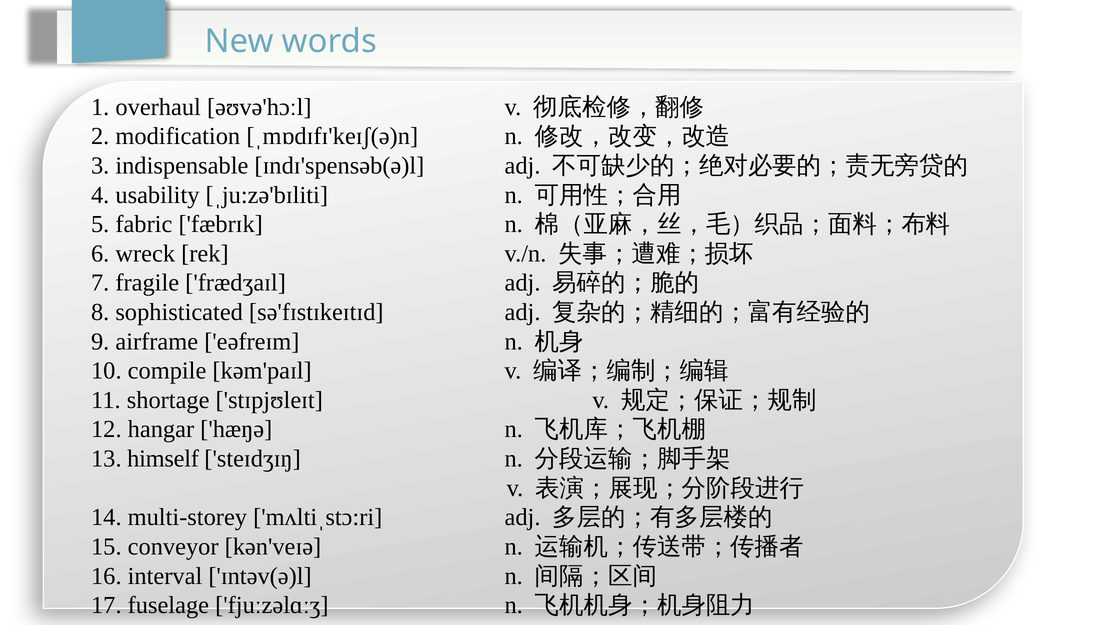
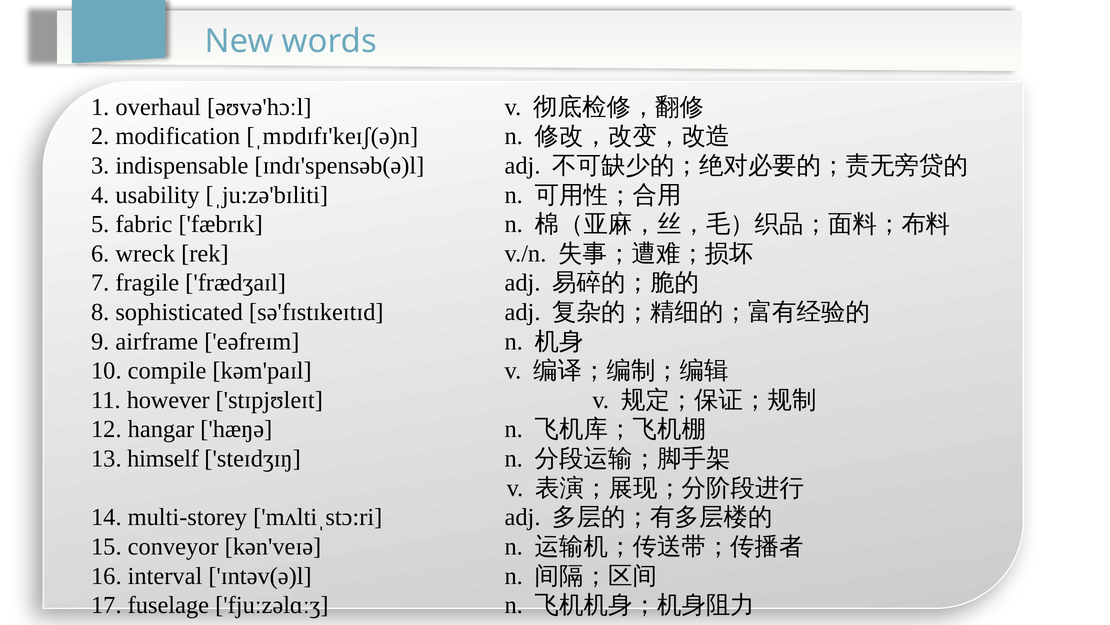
shortage: shortage -> however (168, 400)
